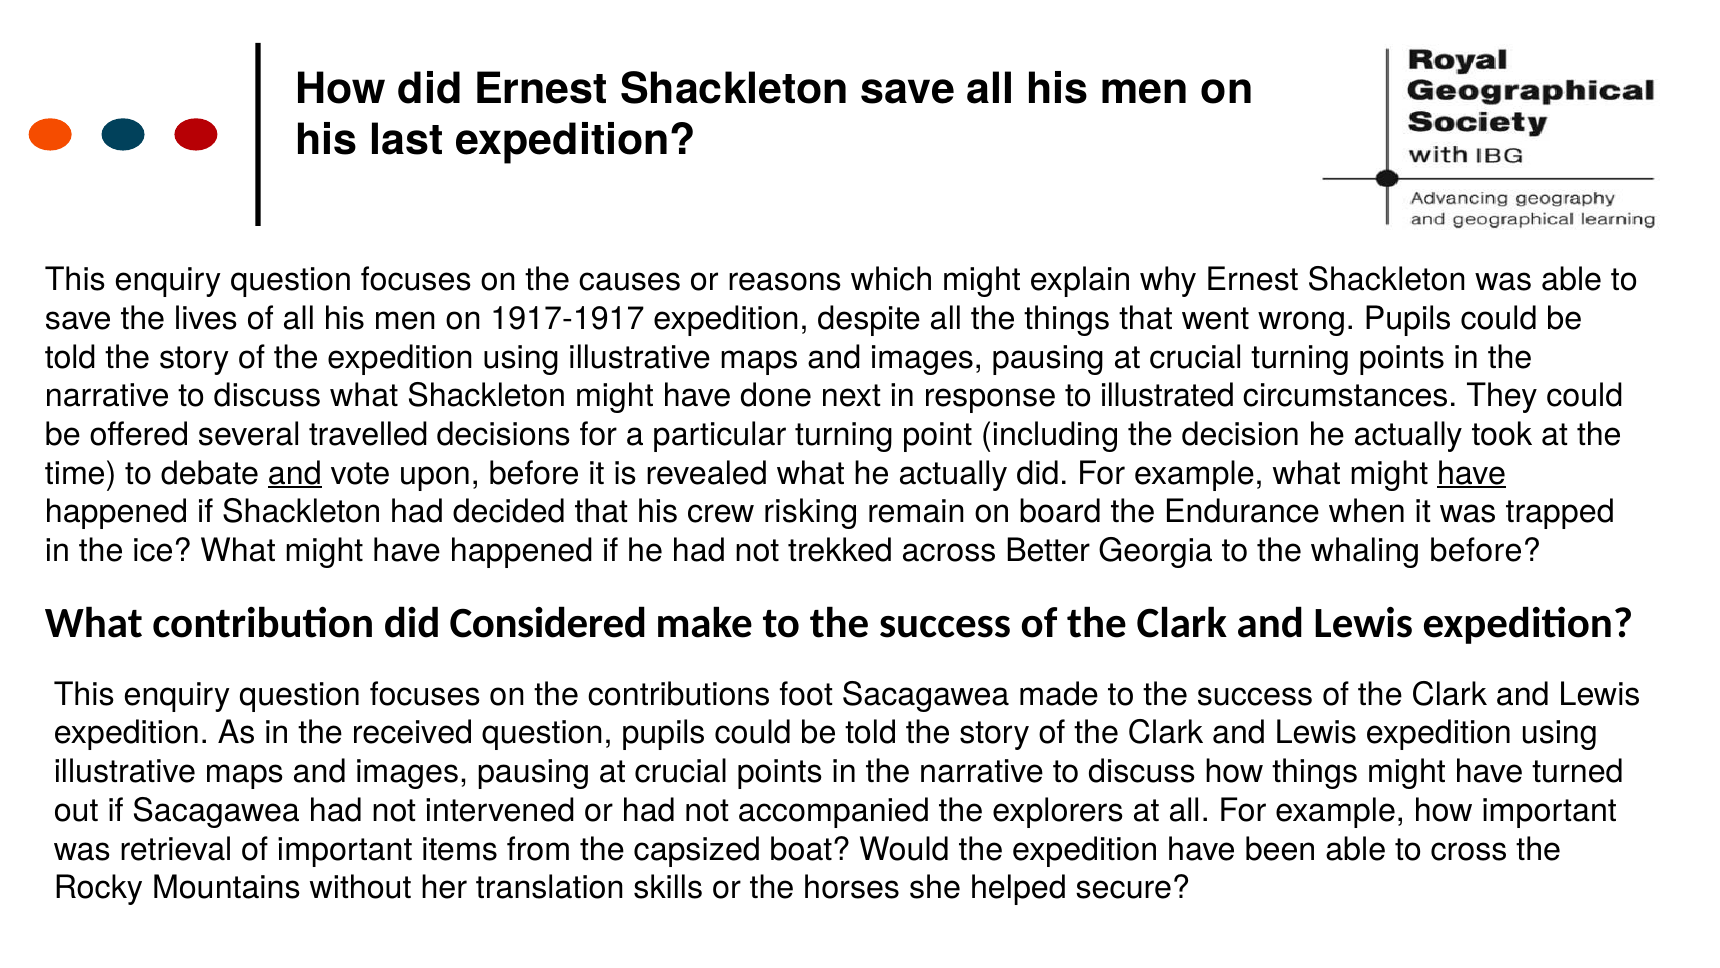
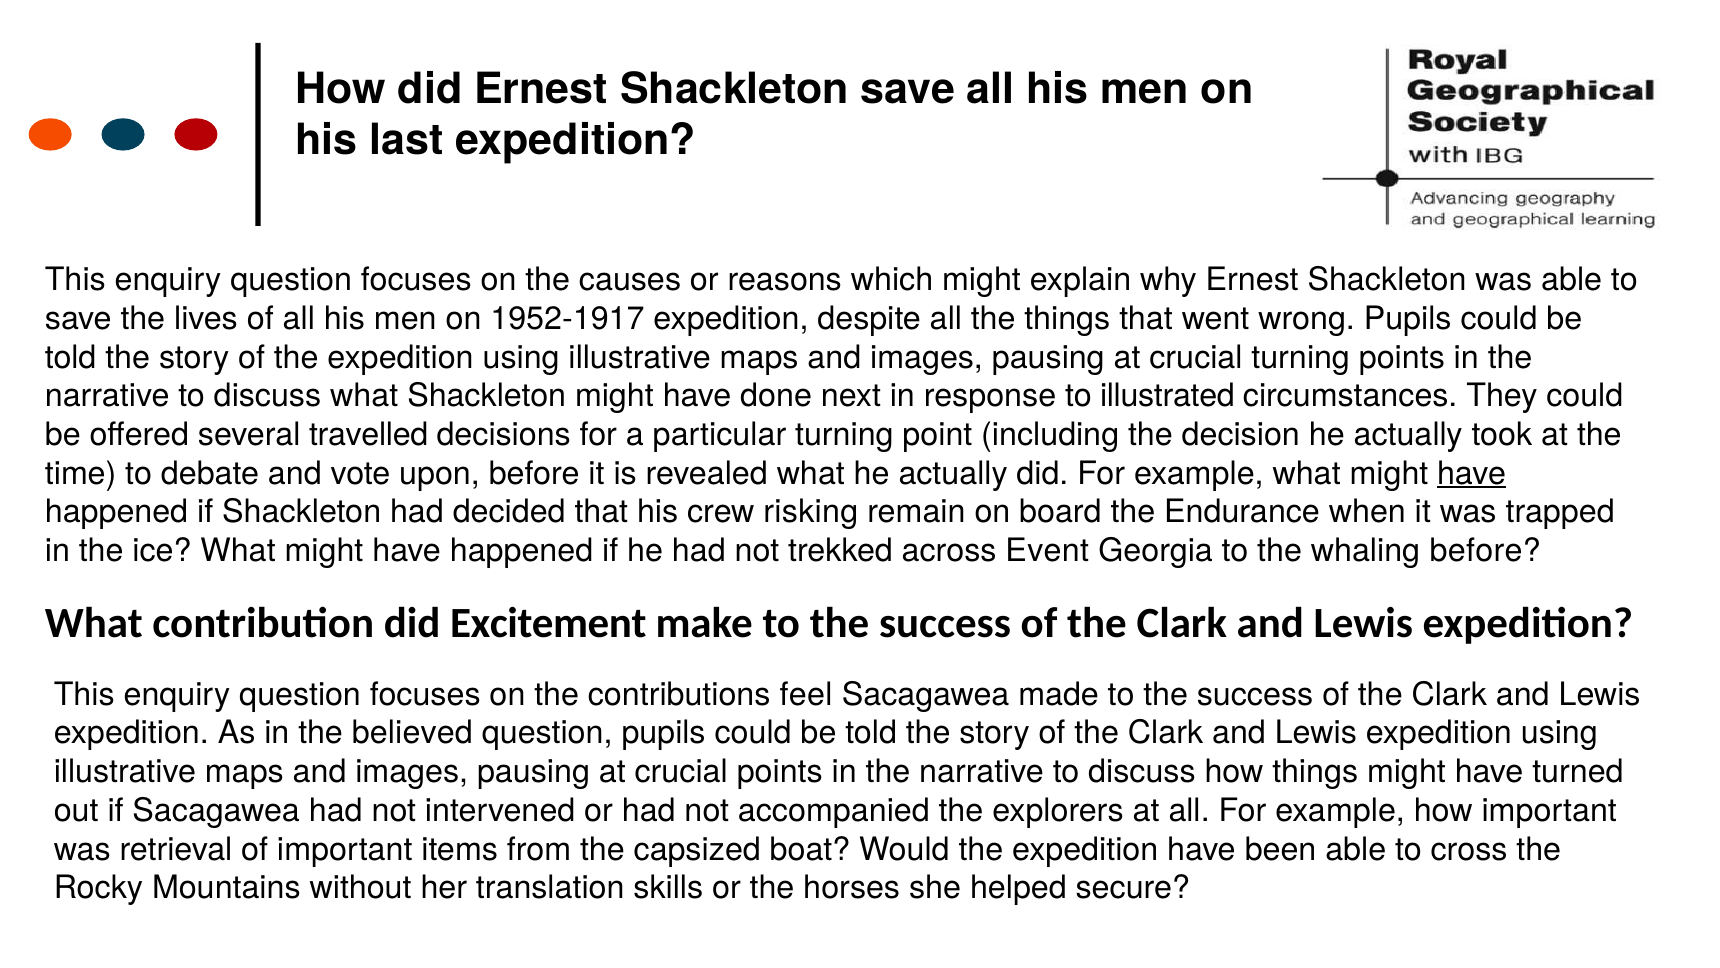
1917-1917: 1917-1917 -> 1952-1917 (567, 319)
and underline: present -> none (295, 473)
Better: Better -> Event (1047, 551)
Considered: Considered -> Excitement (548, 623)
foot: foot -> feel (806, 694)
received: received -> believed (412, 733)
